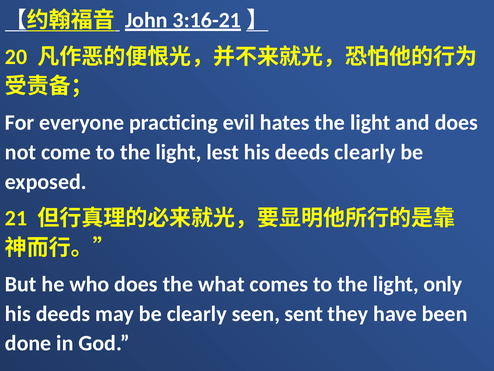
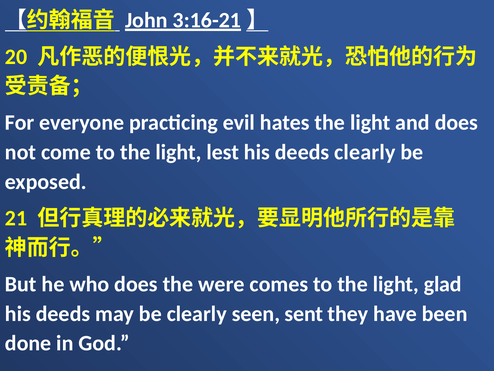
what: what -> were (221, 284)
only: only -> glad (443, 284)
